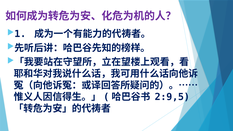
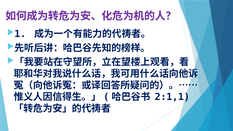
2:9,5: 2:9,5 -> 2:1,1 (172, 97)
